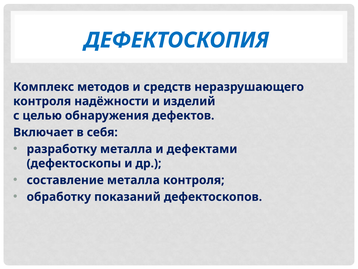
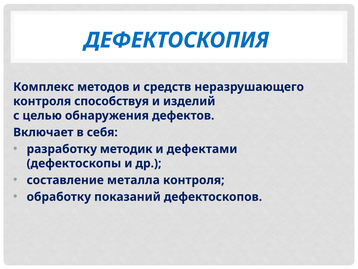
надёжности: надёжности -> способствуя (112, 101)
разработку металла: металла -> методик (126, 149)
